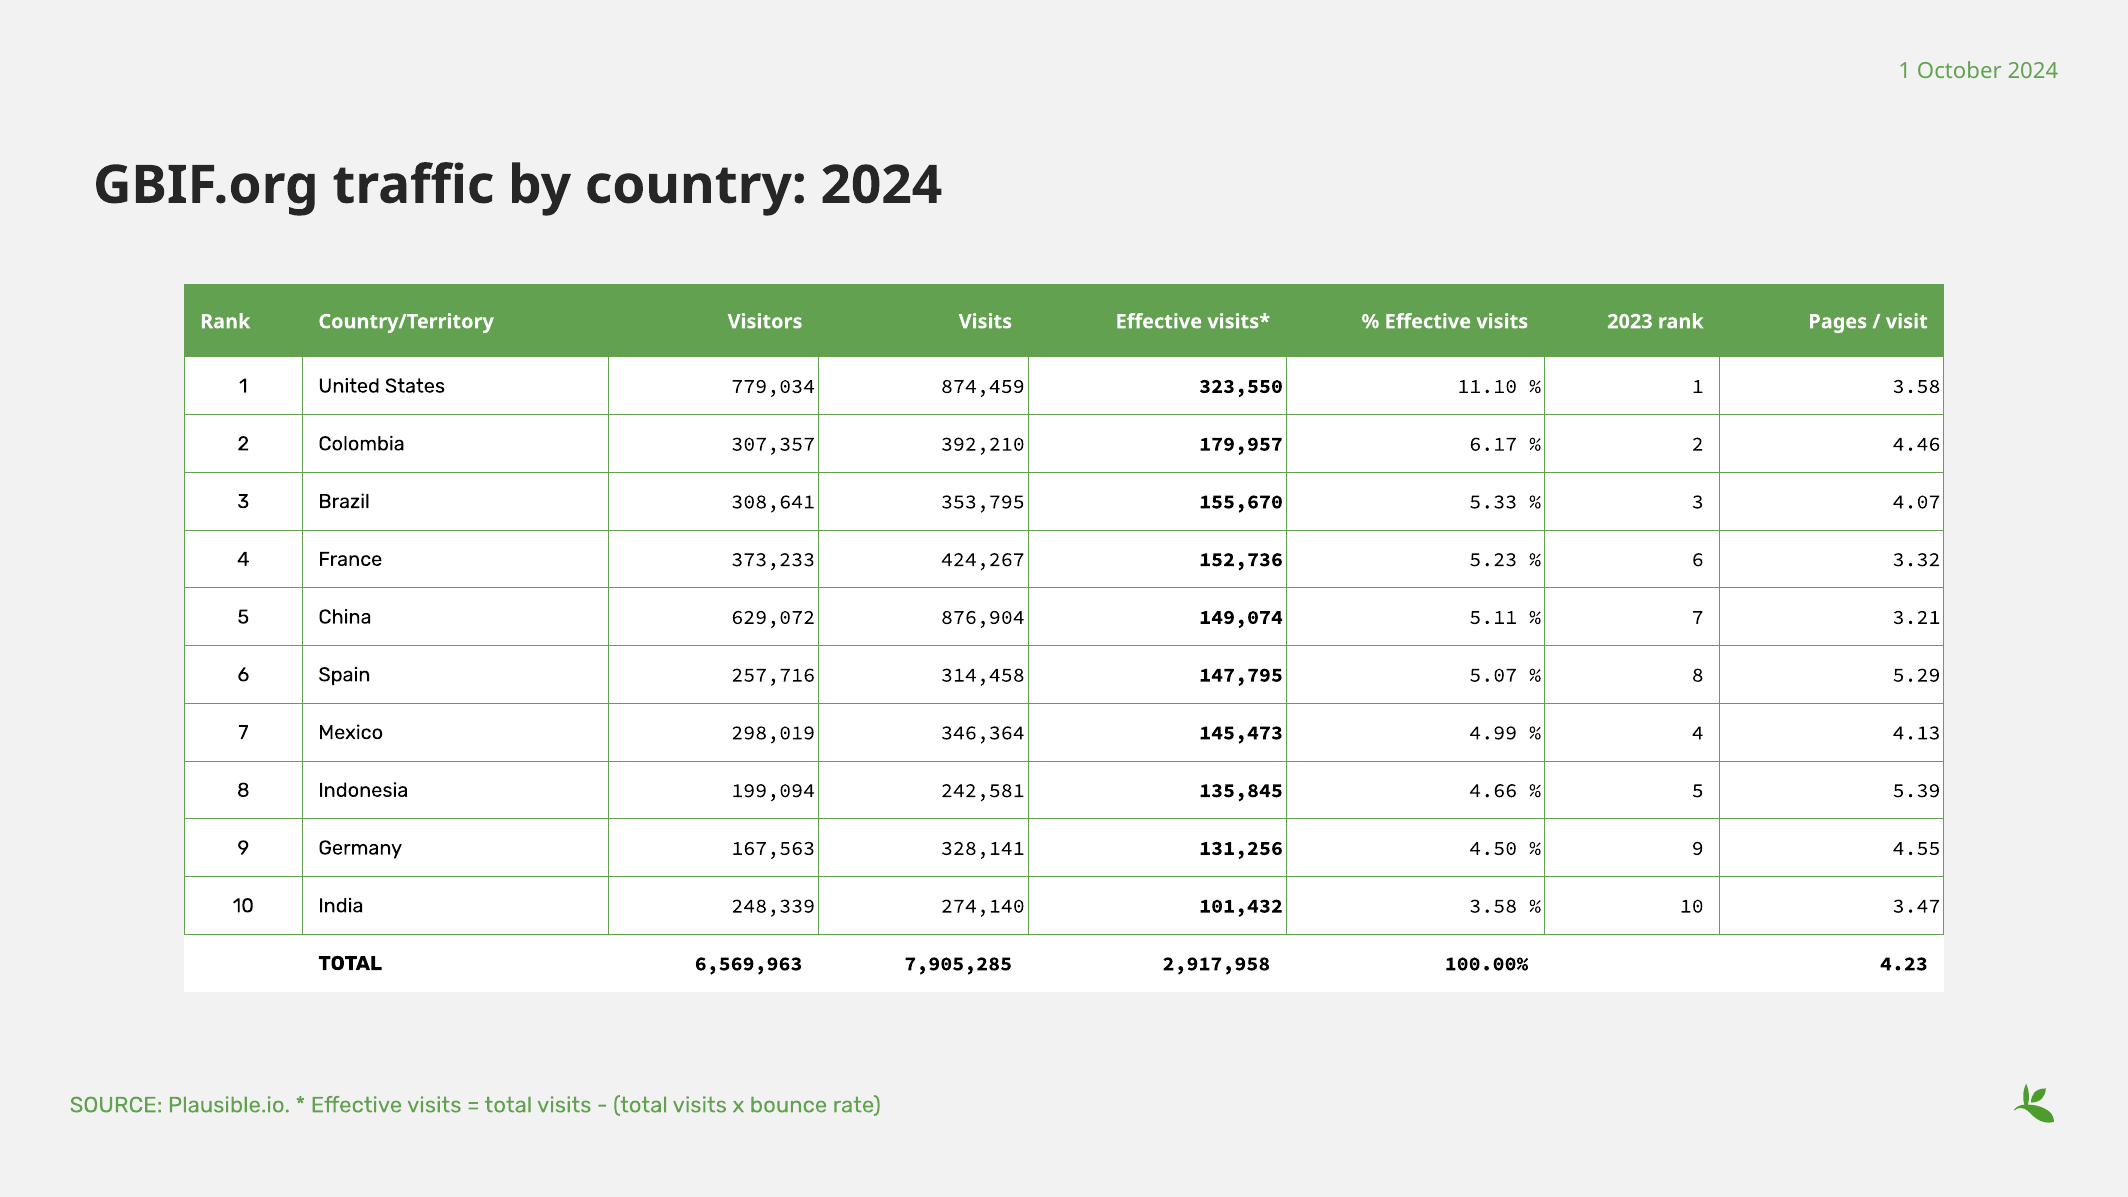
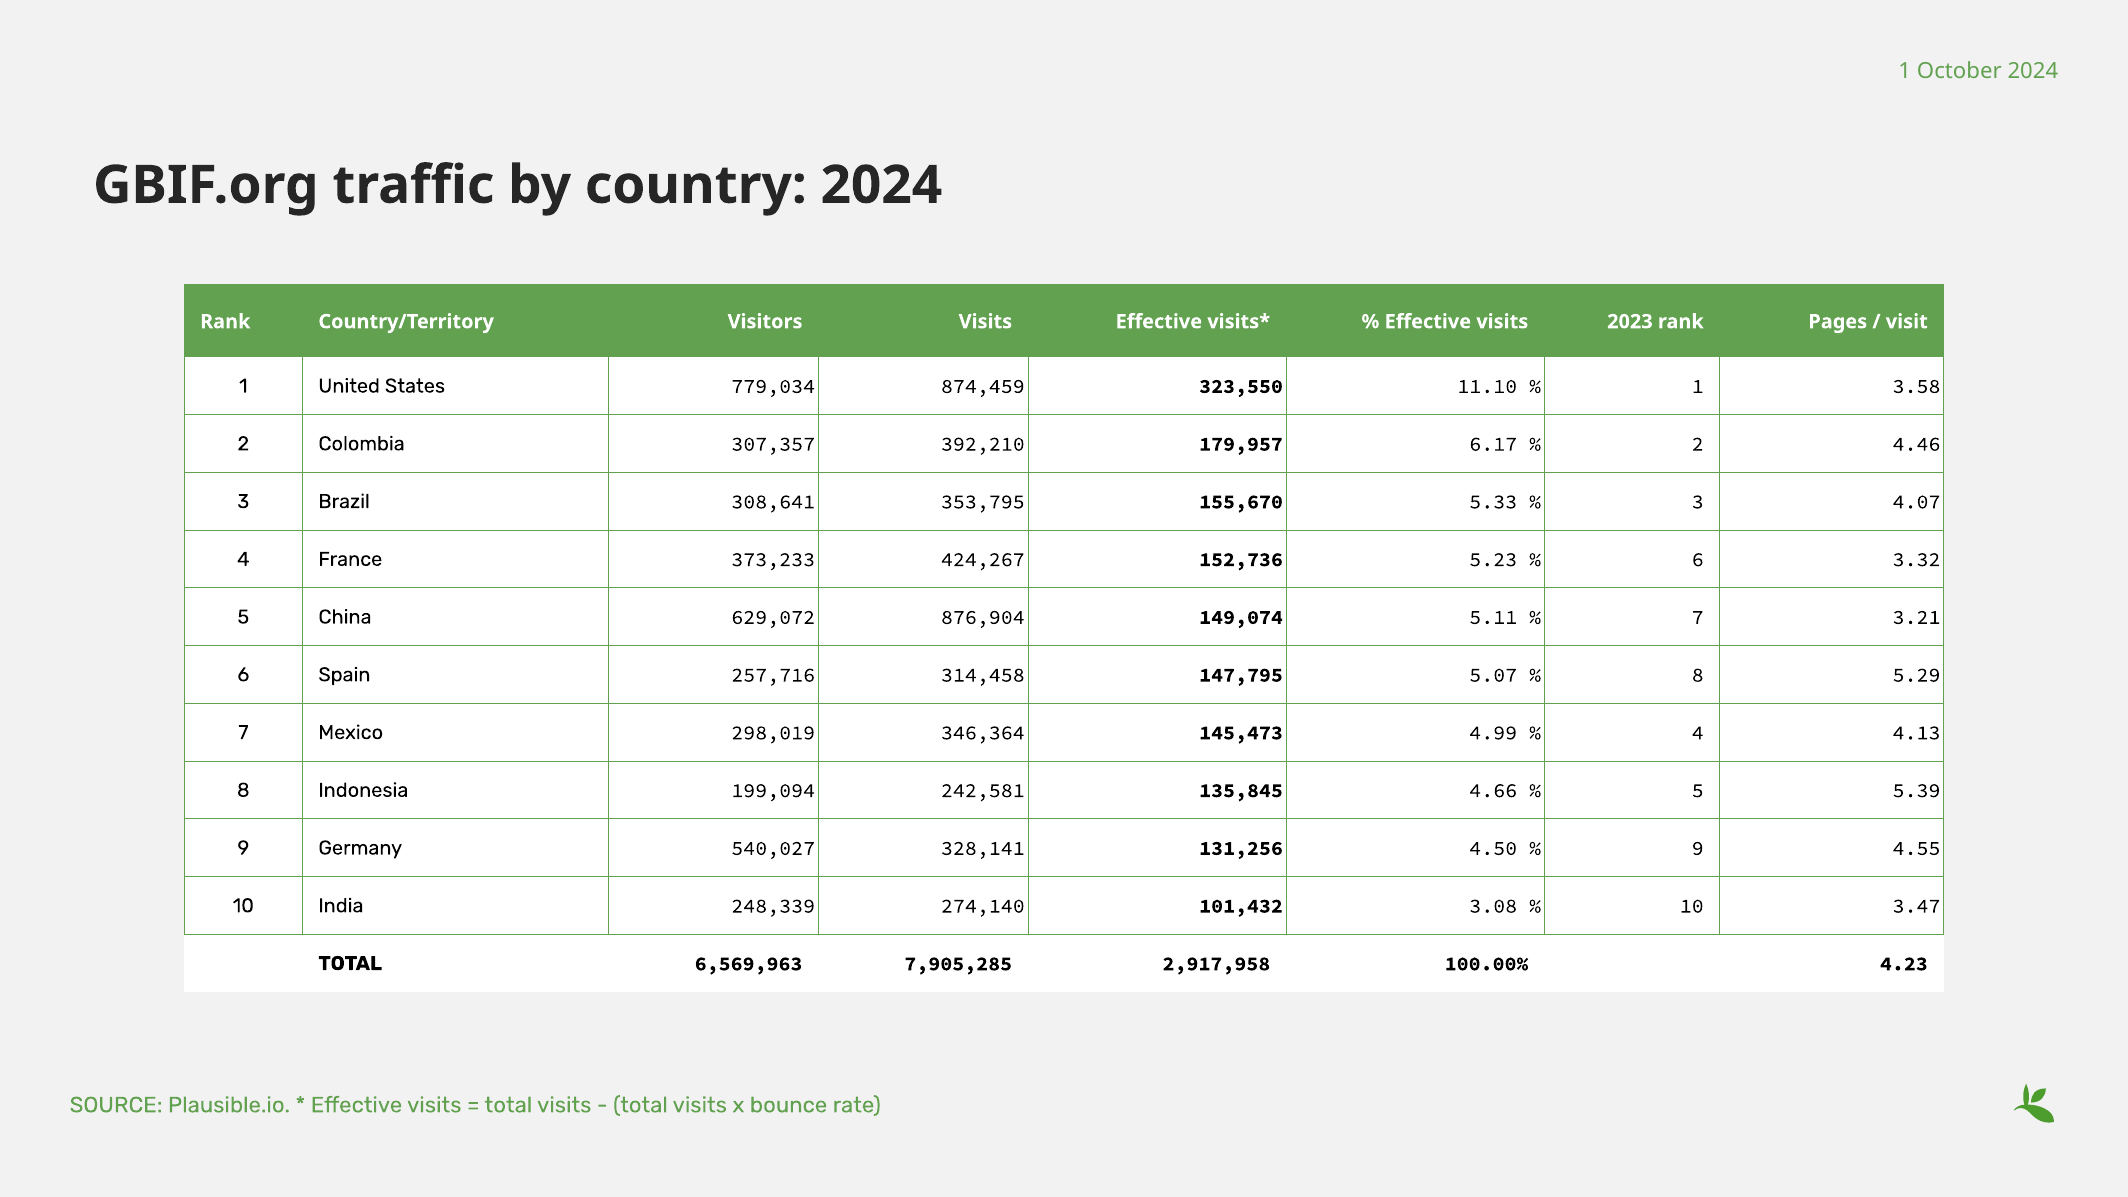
167,563: 167,563 -> 540,027 (773, 848)
101,432 3.58: 3.58 -> 3.08 (1493, 906)
